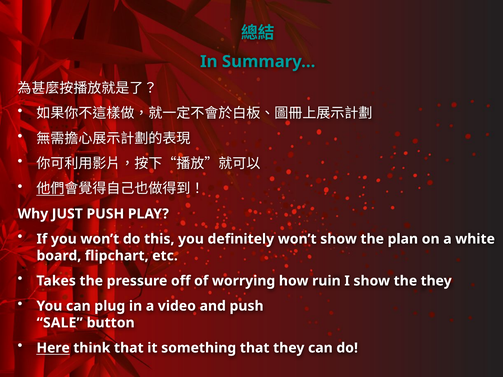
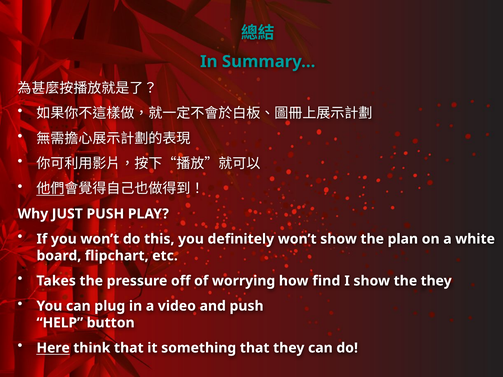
ruin: ruin -> find (326, 281)
SALE: SALE -> HELP (60, 323)
